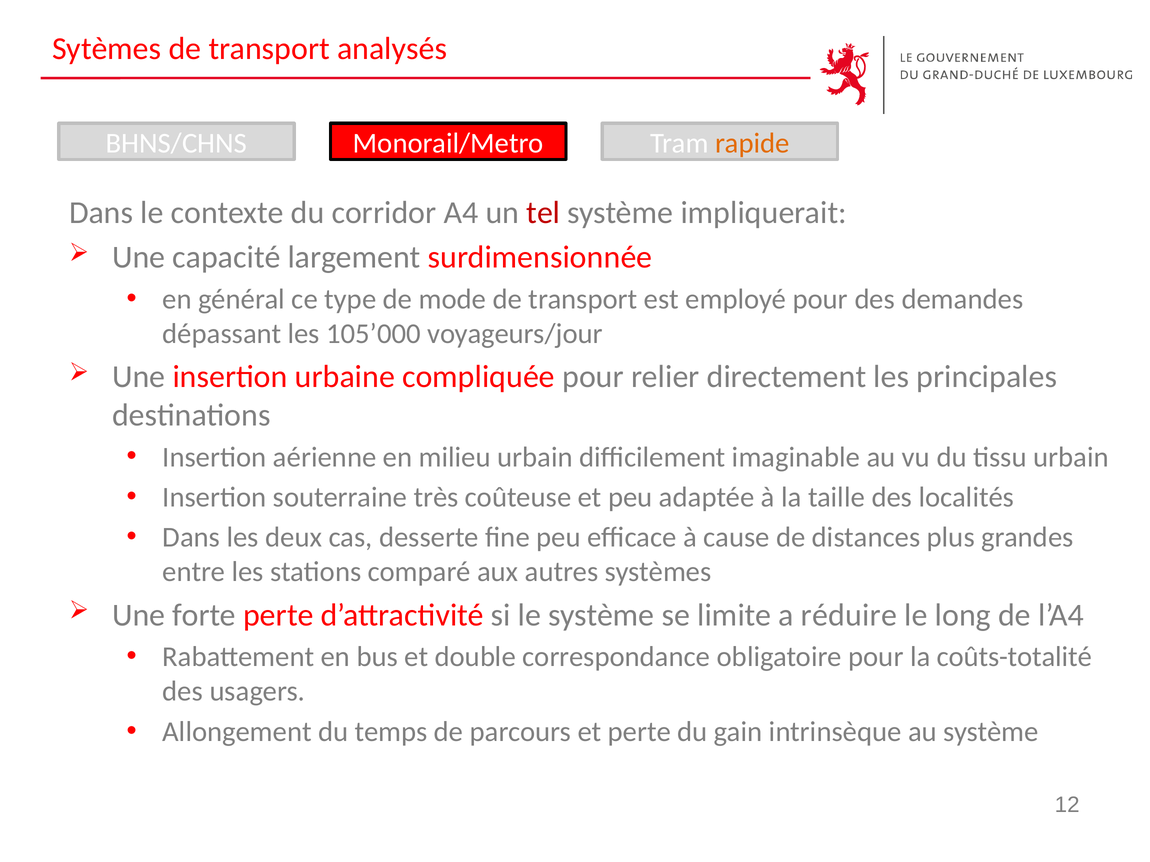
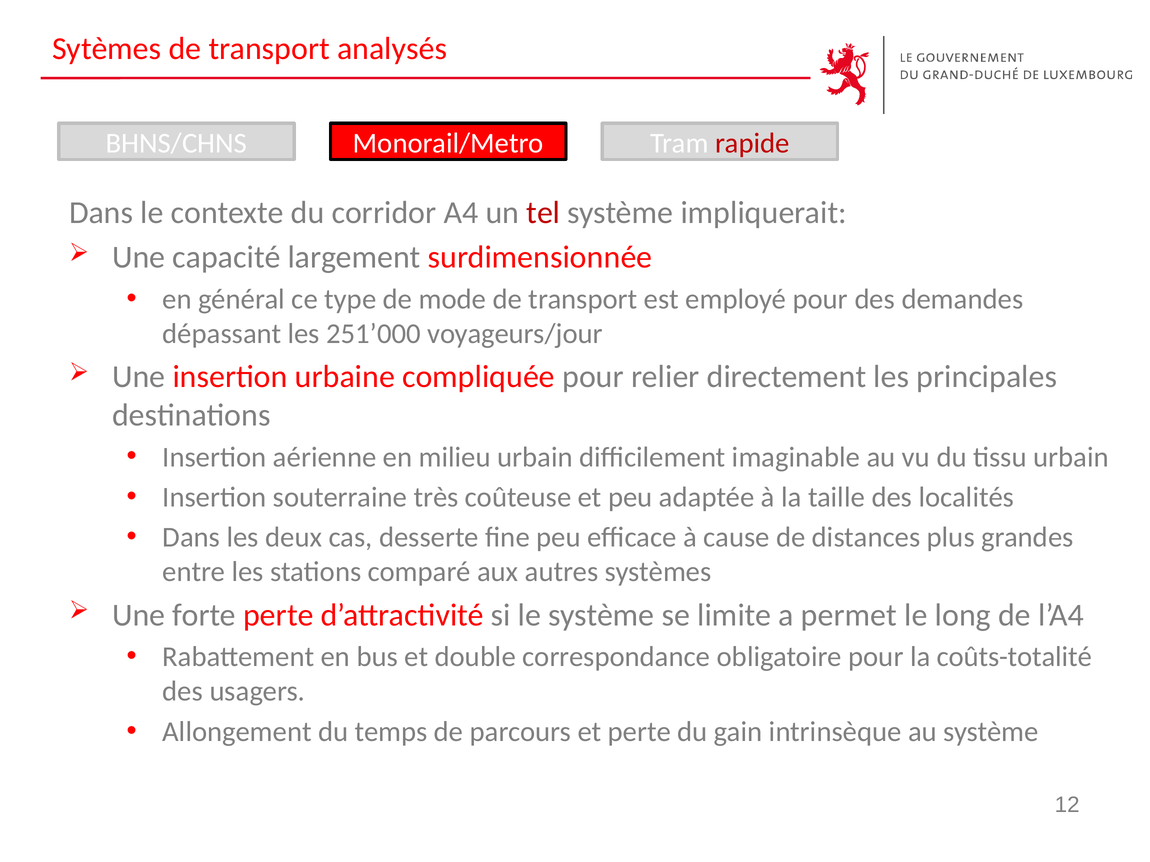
rapide colour: orange -> red (752, 143)
105’000: 105’000 -> 251’000 (374, 334)
réduire: réduire -> permet (849, 615)
